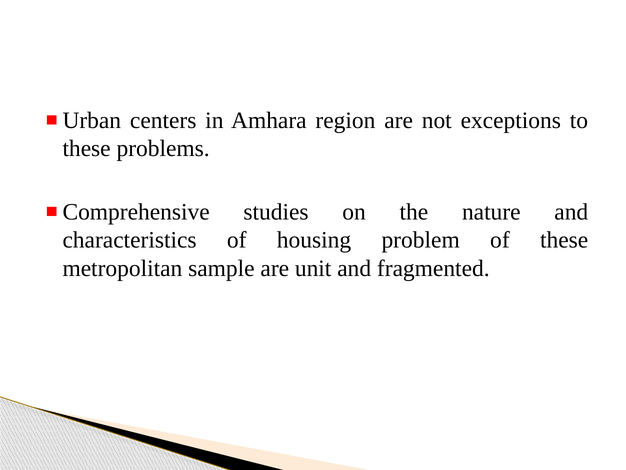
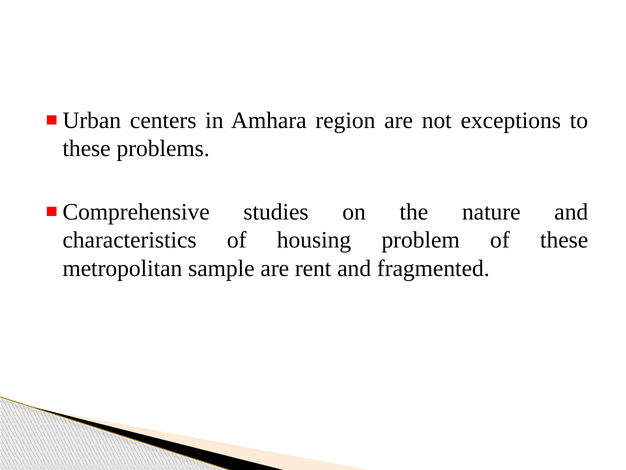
unit: unit -> rent (313, 268)
